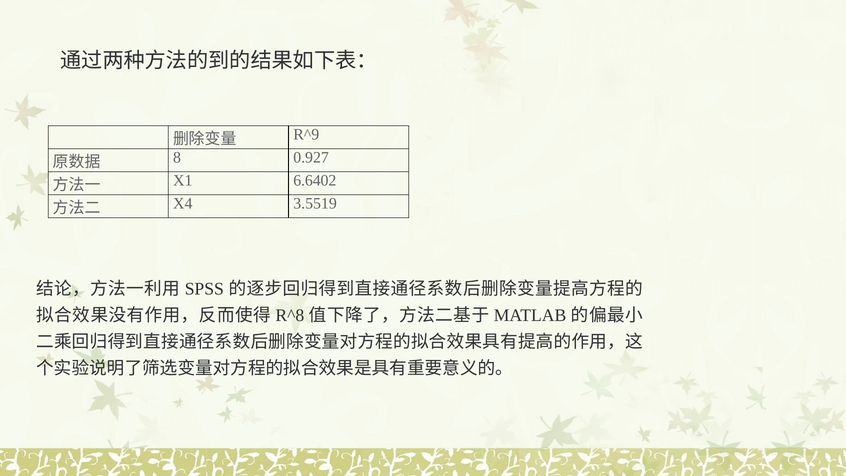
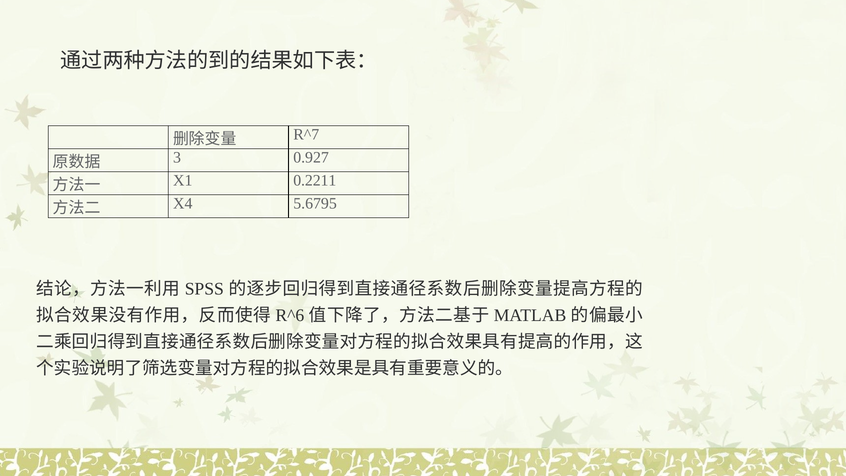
R^9: R^9 -> R^7 (306, 135)
8: 8 -> 3 (177, 158)
6.6402: 6.6402 -> 0.2211 (315, 181)
3.5519: 3.5519 -> 5.6795 (315, 204)
R^8: R^8 -> R^6 (290, 315)
